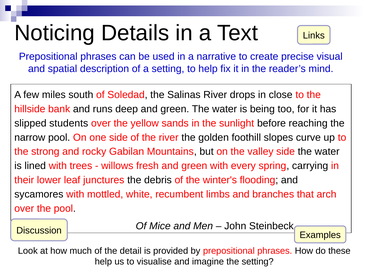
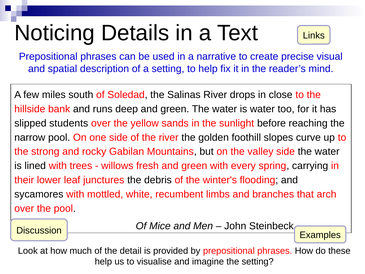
is being: being -> water (262, 109)
